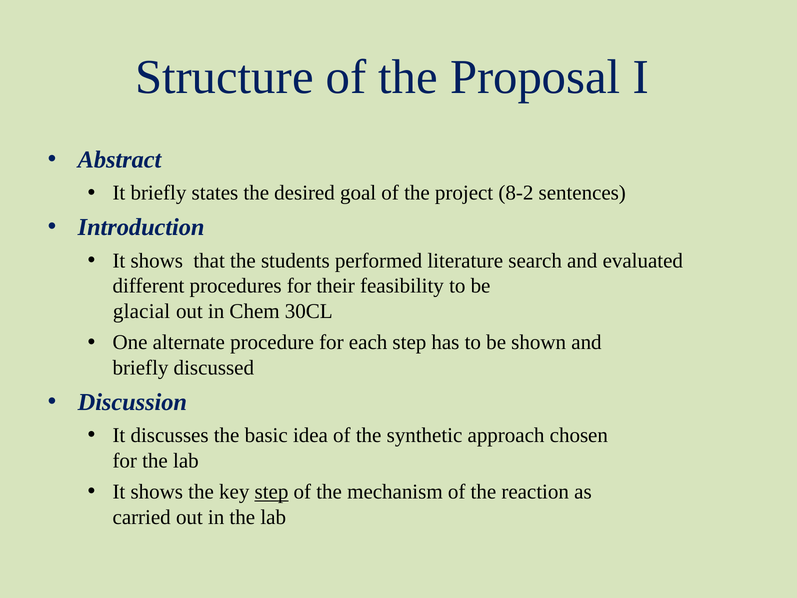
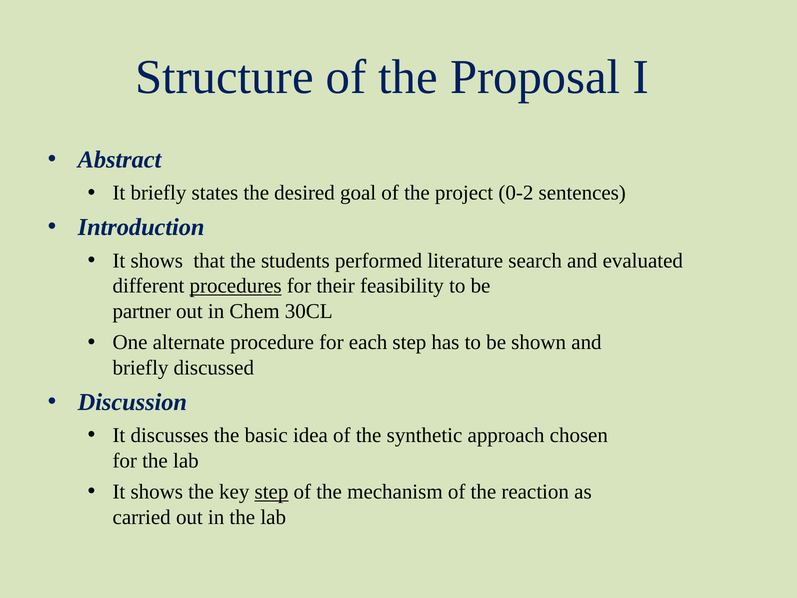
8-2: 8-2 -> 0-2 (516, 193)
procedures underline: none -> present (236, 286)
glacial: glacial -> partner (142, 311)
